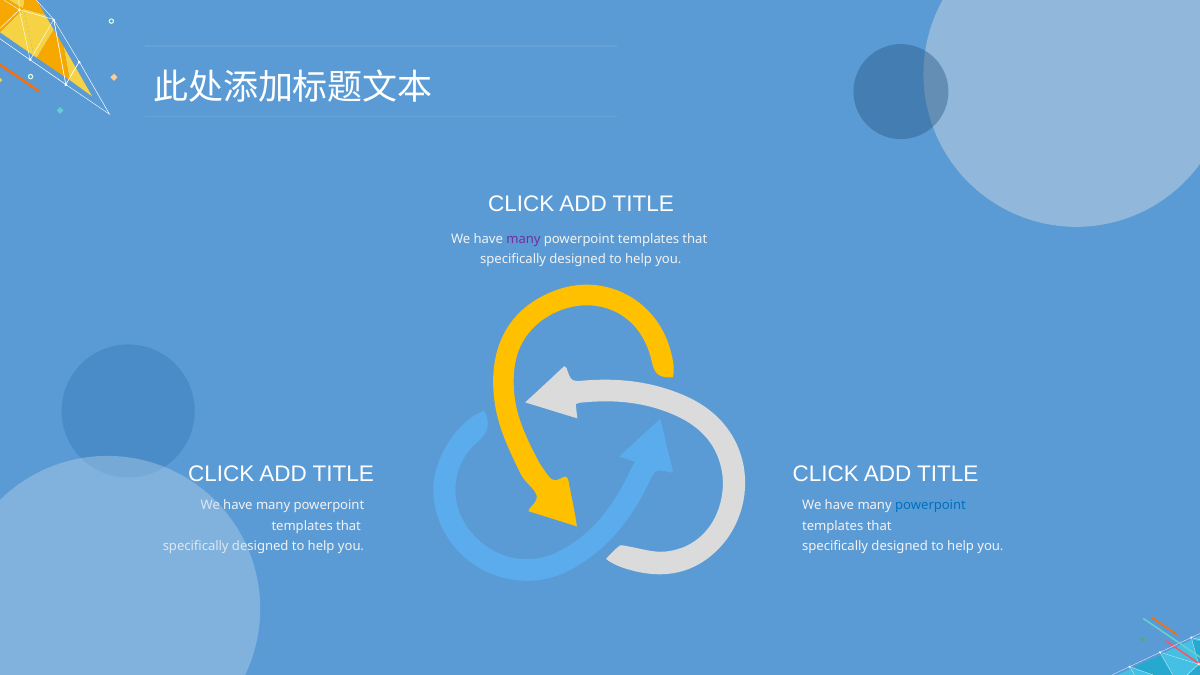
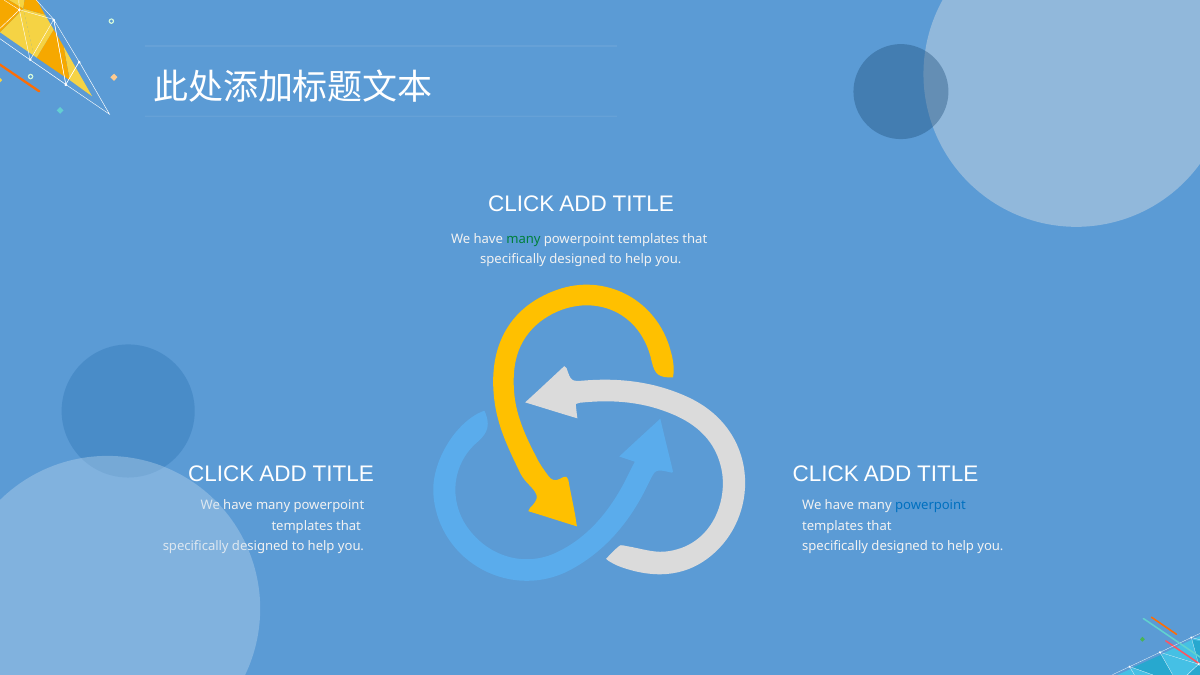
many colour: purple -> green (523, 239)
